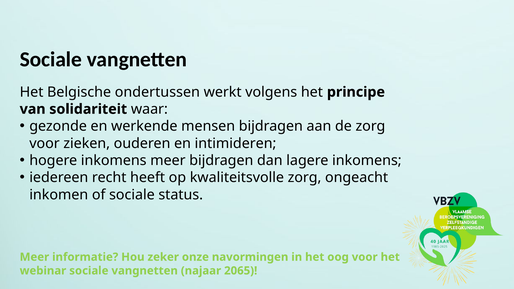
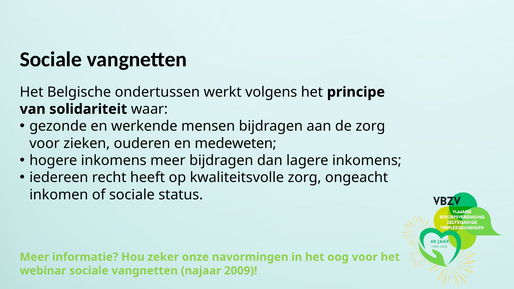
intimideren: intimideren -> medeweten (236, 143)
2065: 2065 -> 2009 (241, 271)
